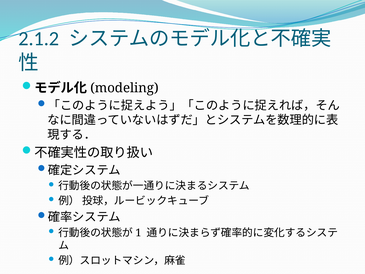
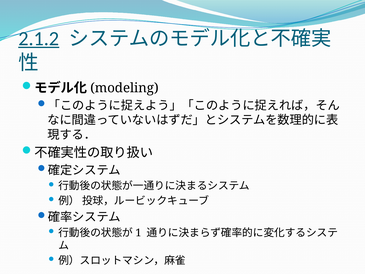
2.1.2 underline: none -> present (39, 39)
